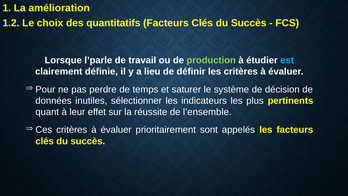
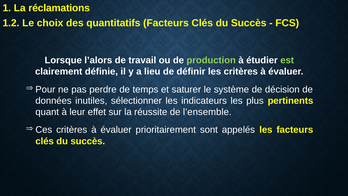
amélioration: amélioration -> réclamations (59, 8)
l’parle: l’parle -> l’alors (98, 60)
est colour: light blue -> light green (287, 60)
